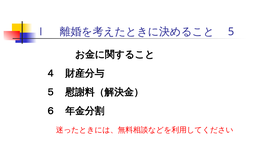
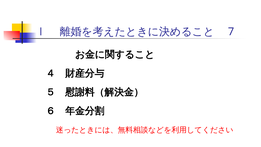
5: 5 -> 7 (231, 32)
